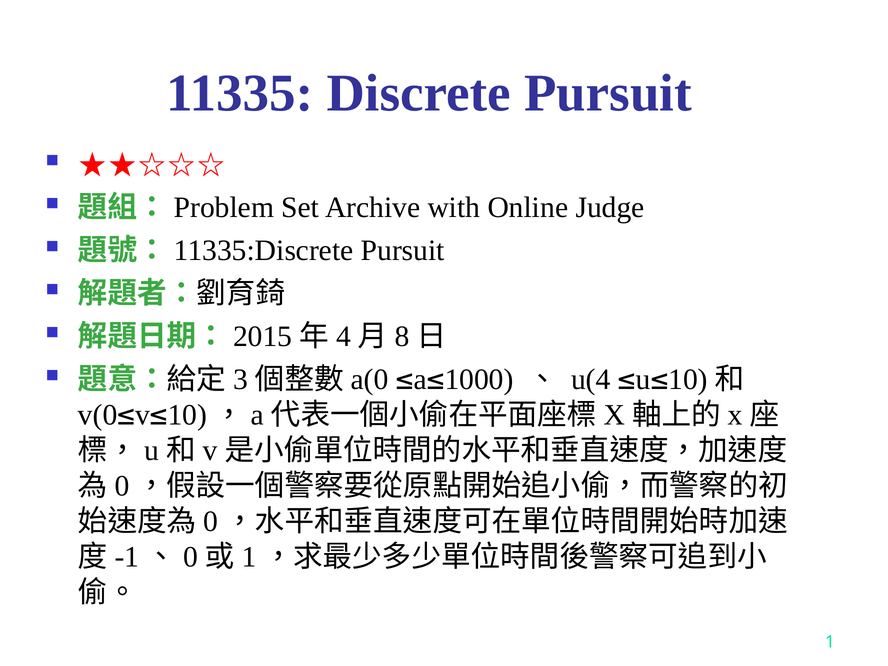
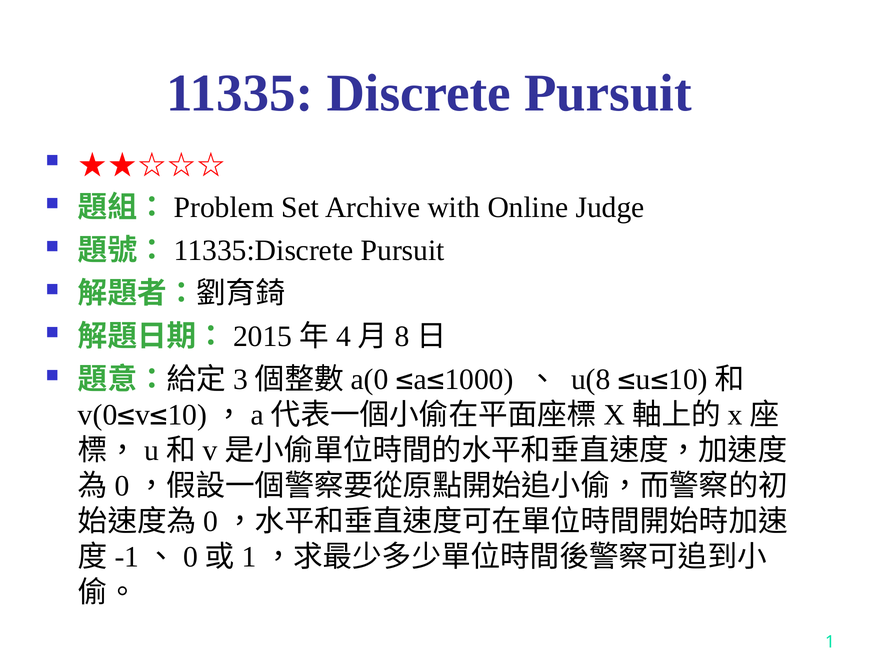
u(4: u(4 -> u(8 (591, 379)
